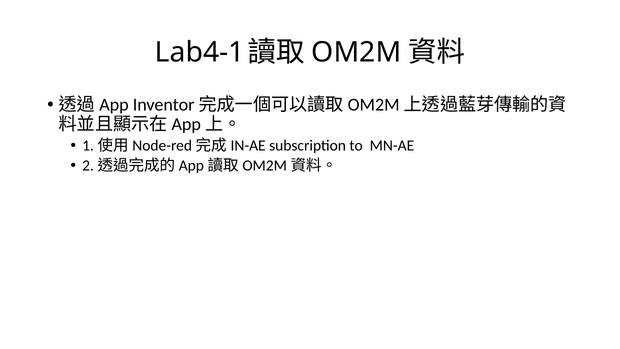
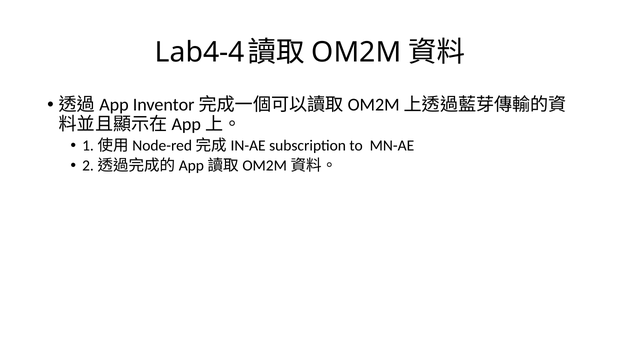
Lab4-1: Lab4-1 -> Lab4-4 (200, 52)
